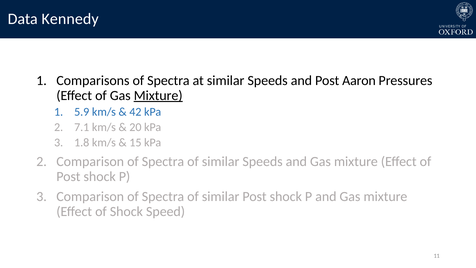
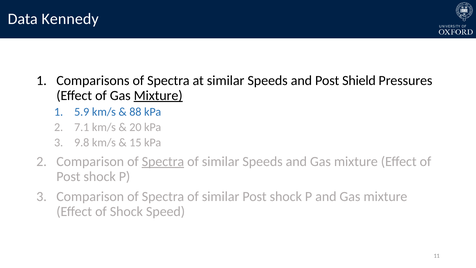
Aaron: Aaron -> Shield (359, 80)
42: 42 -> 88 (135, 112)
1.8: 1.8 -> 9.8 (82, 143)
Spectra underline: none -> present (163, 161)
